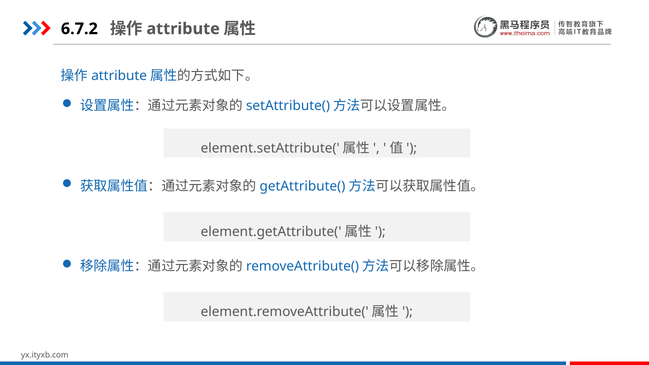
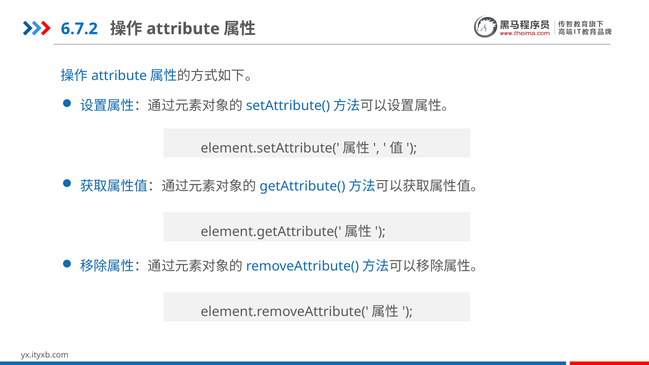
6.7.2 colour: black -> blue (79, 29)
